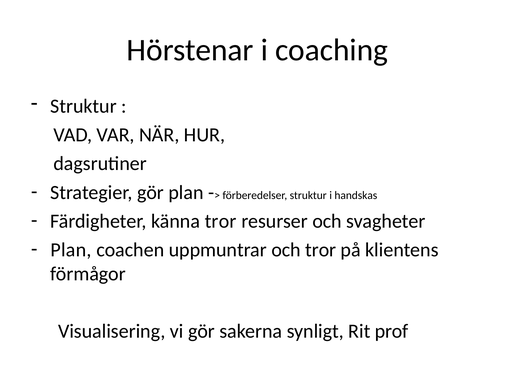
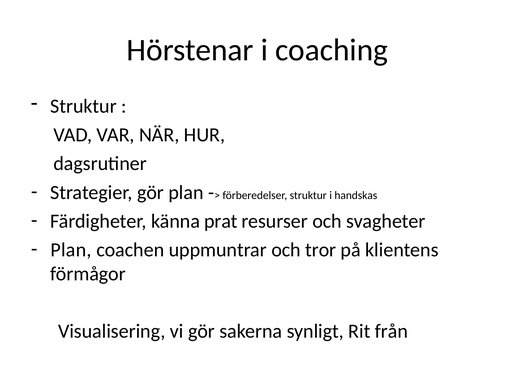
känna tror: tror -> prat (221, 221)
prof: prof -> från (391, 331)
